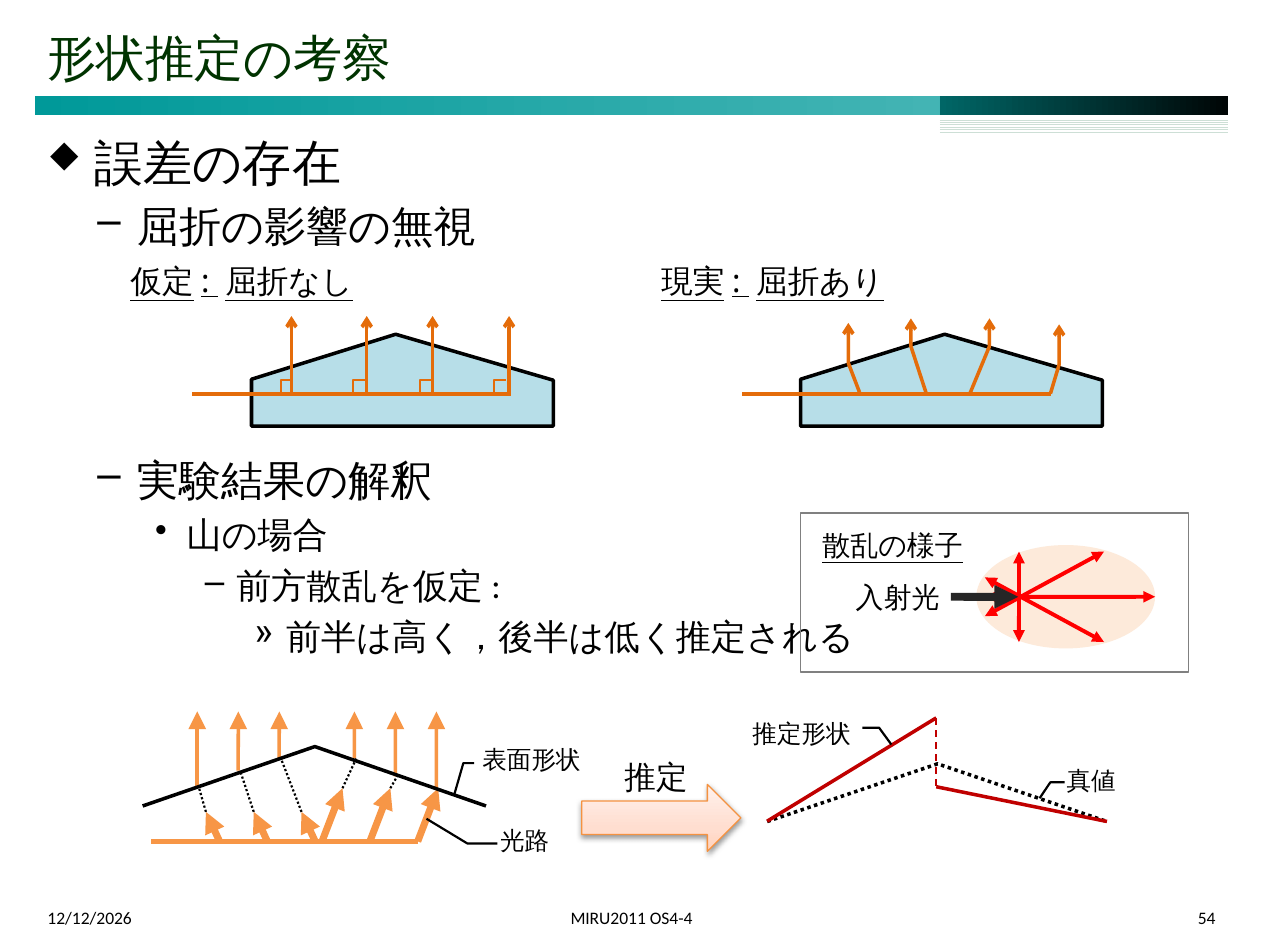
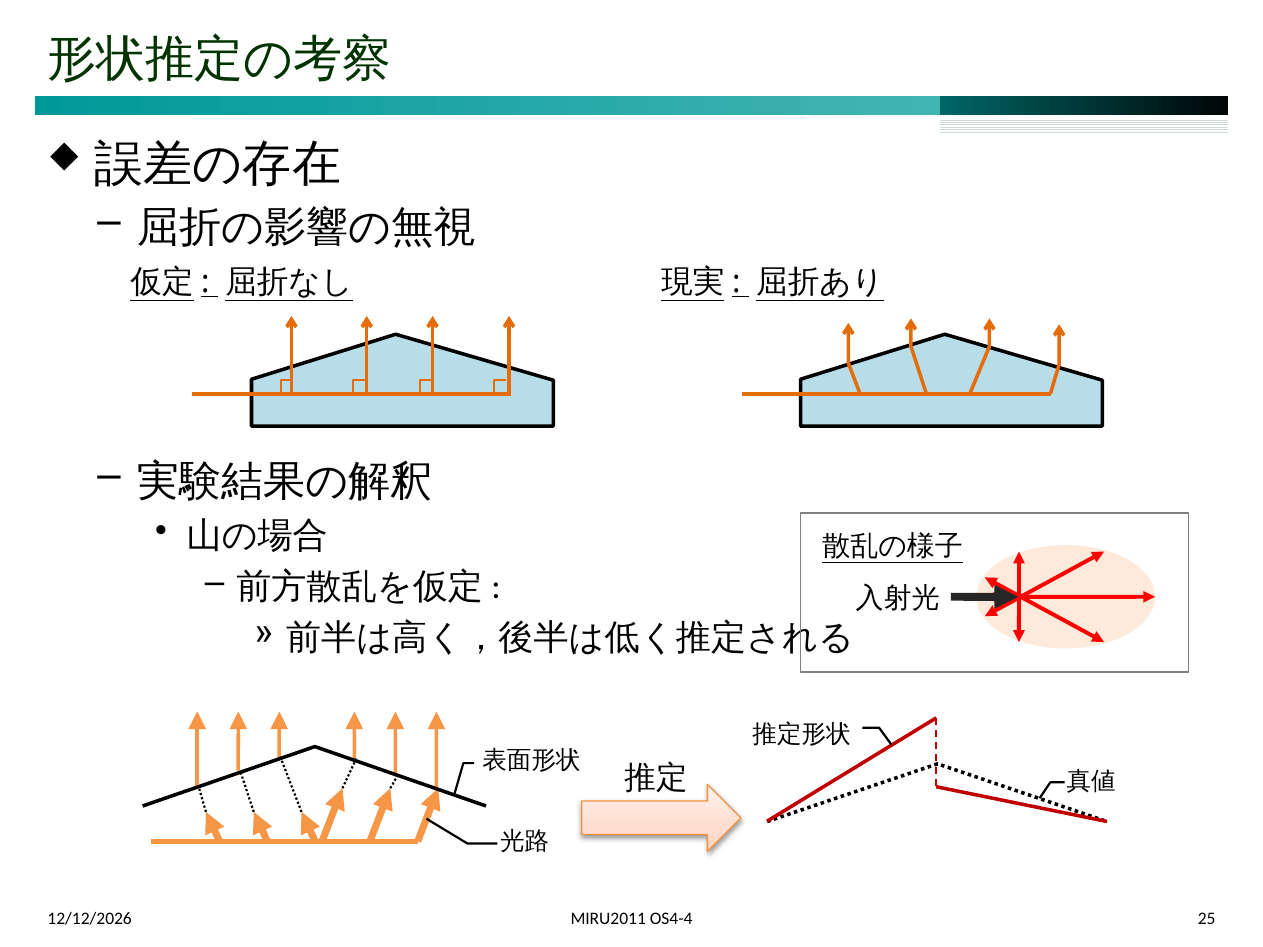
54: 54 -> 25 (1207, 919)
